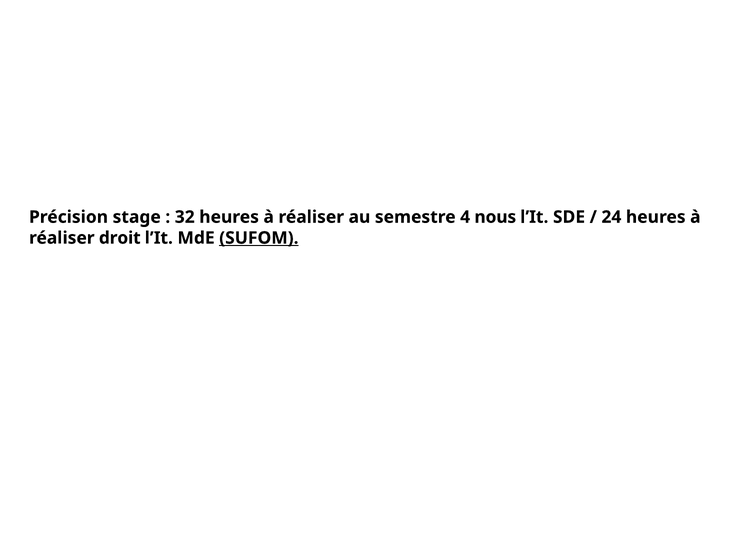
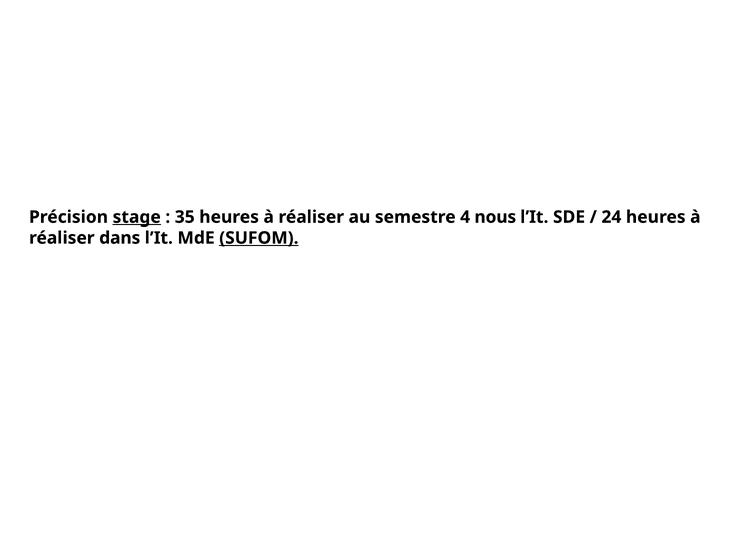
stage underline: none -> present (137, 217)
32: 32 -> 35 (185, 217)
droit: droit -> dans (120, 238)
